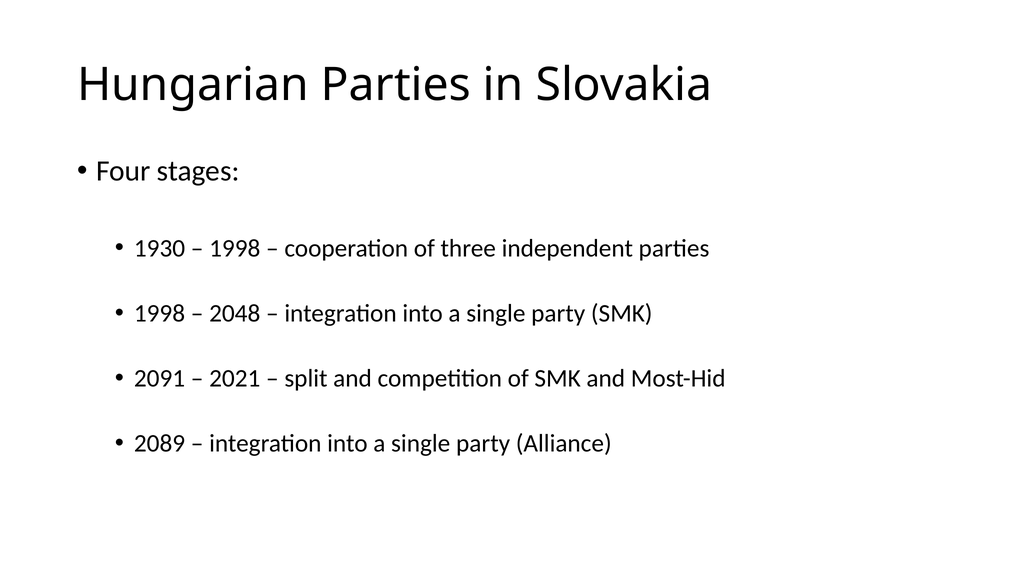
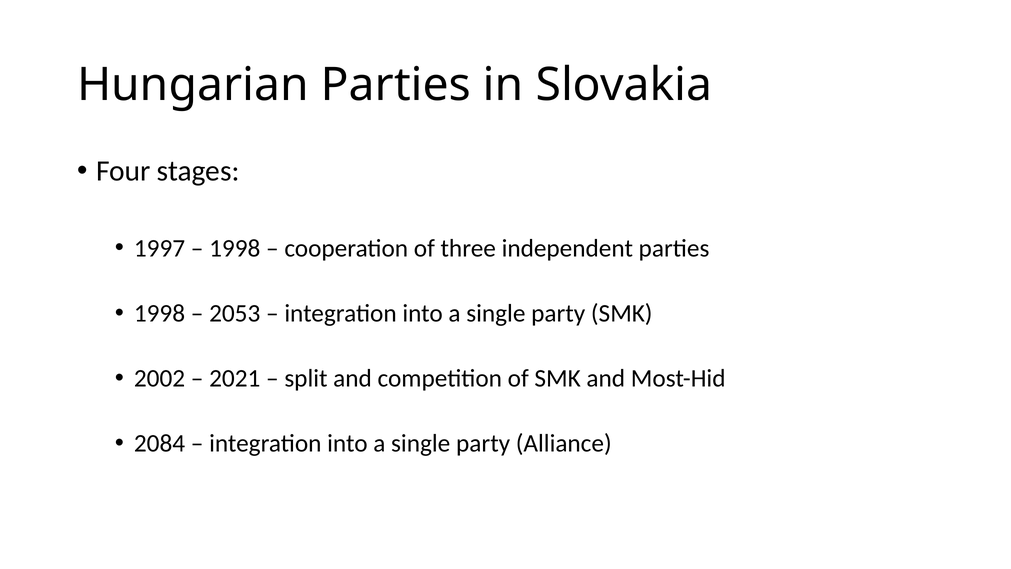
1930: 1930 -> 1997 (160, 248)
2048: 2048 -> 2053 (235, 313)
2091: 2091 -> 2002 (160, 378)
2089: 2089 -> 2084 (160, 443)
